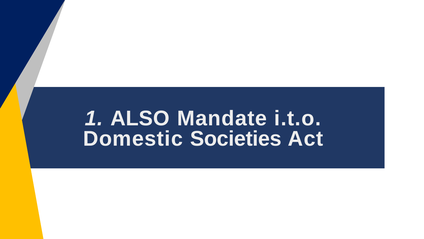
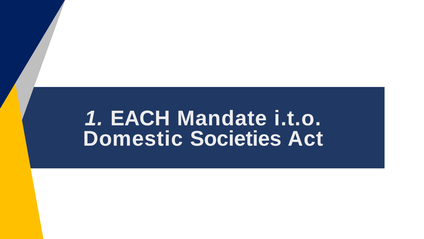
ALSO: ALSO -> EACH (140, 118)
